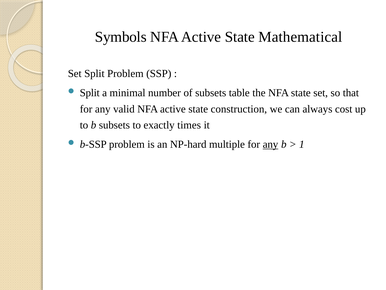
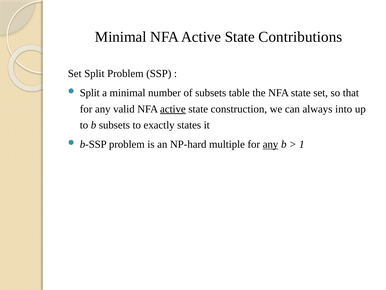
Symbols: Symbols -> Minimal (121, 37)
Mathematical: Mathematical -> Contributions (300, 37)
active underline: none -> present (173, 109)
cost: cost -> into (344, 109)
times: times -> states (189, 125)
